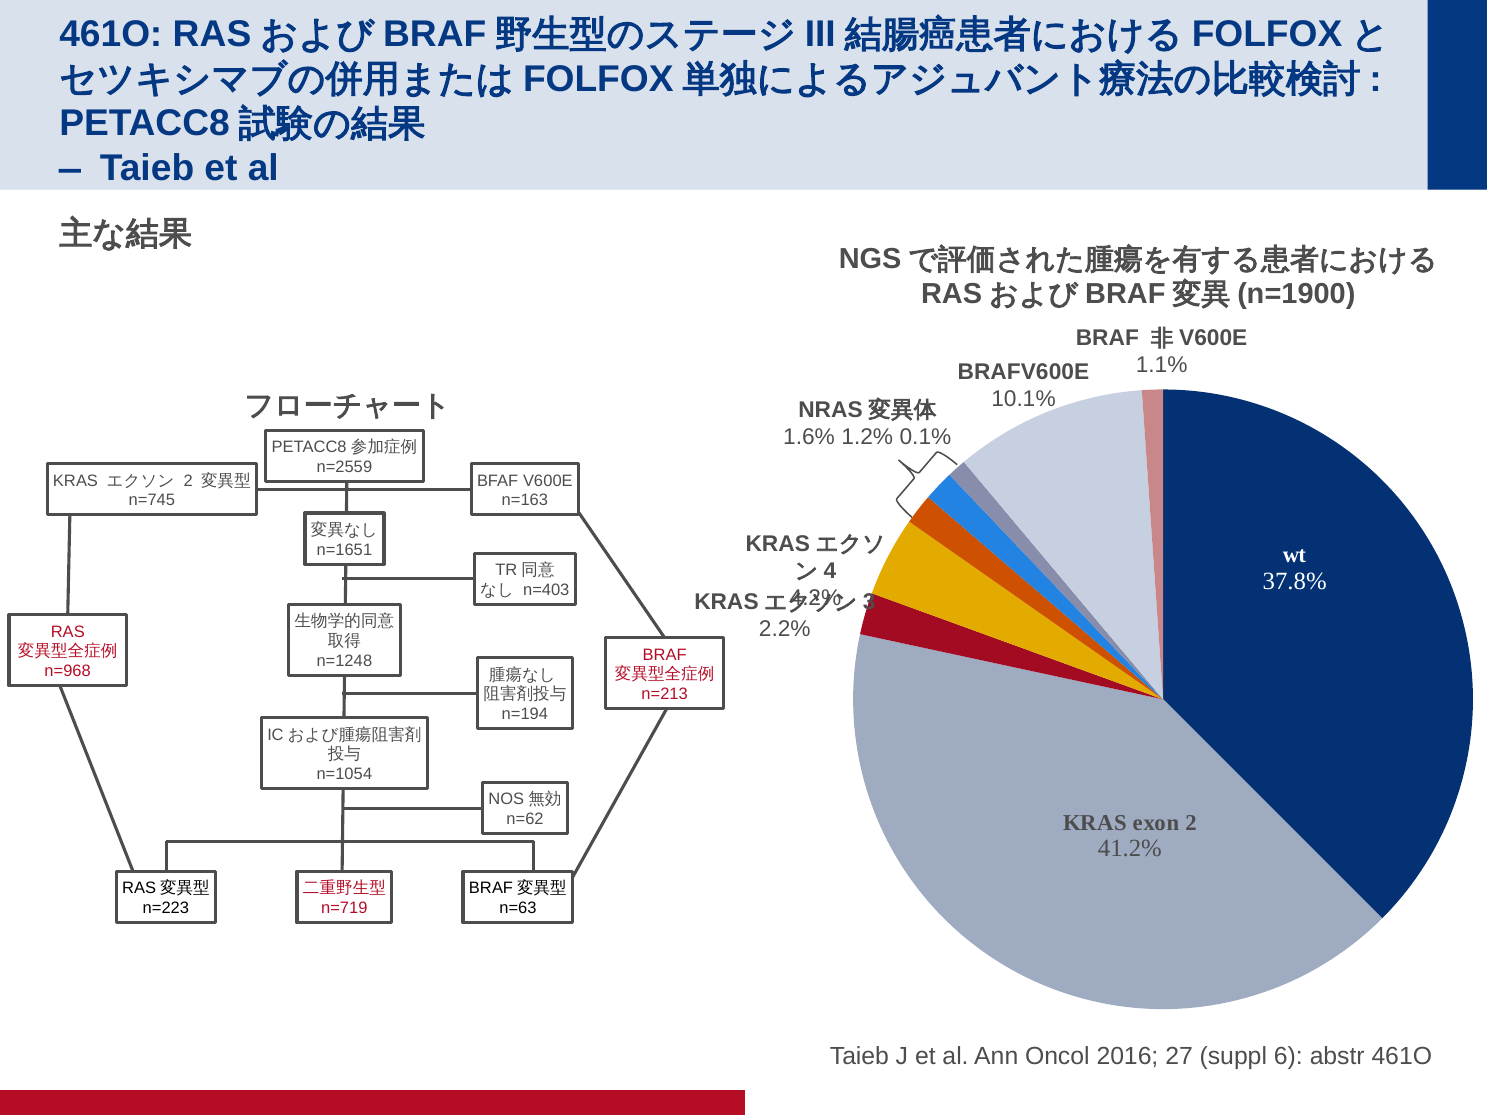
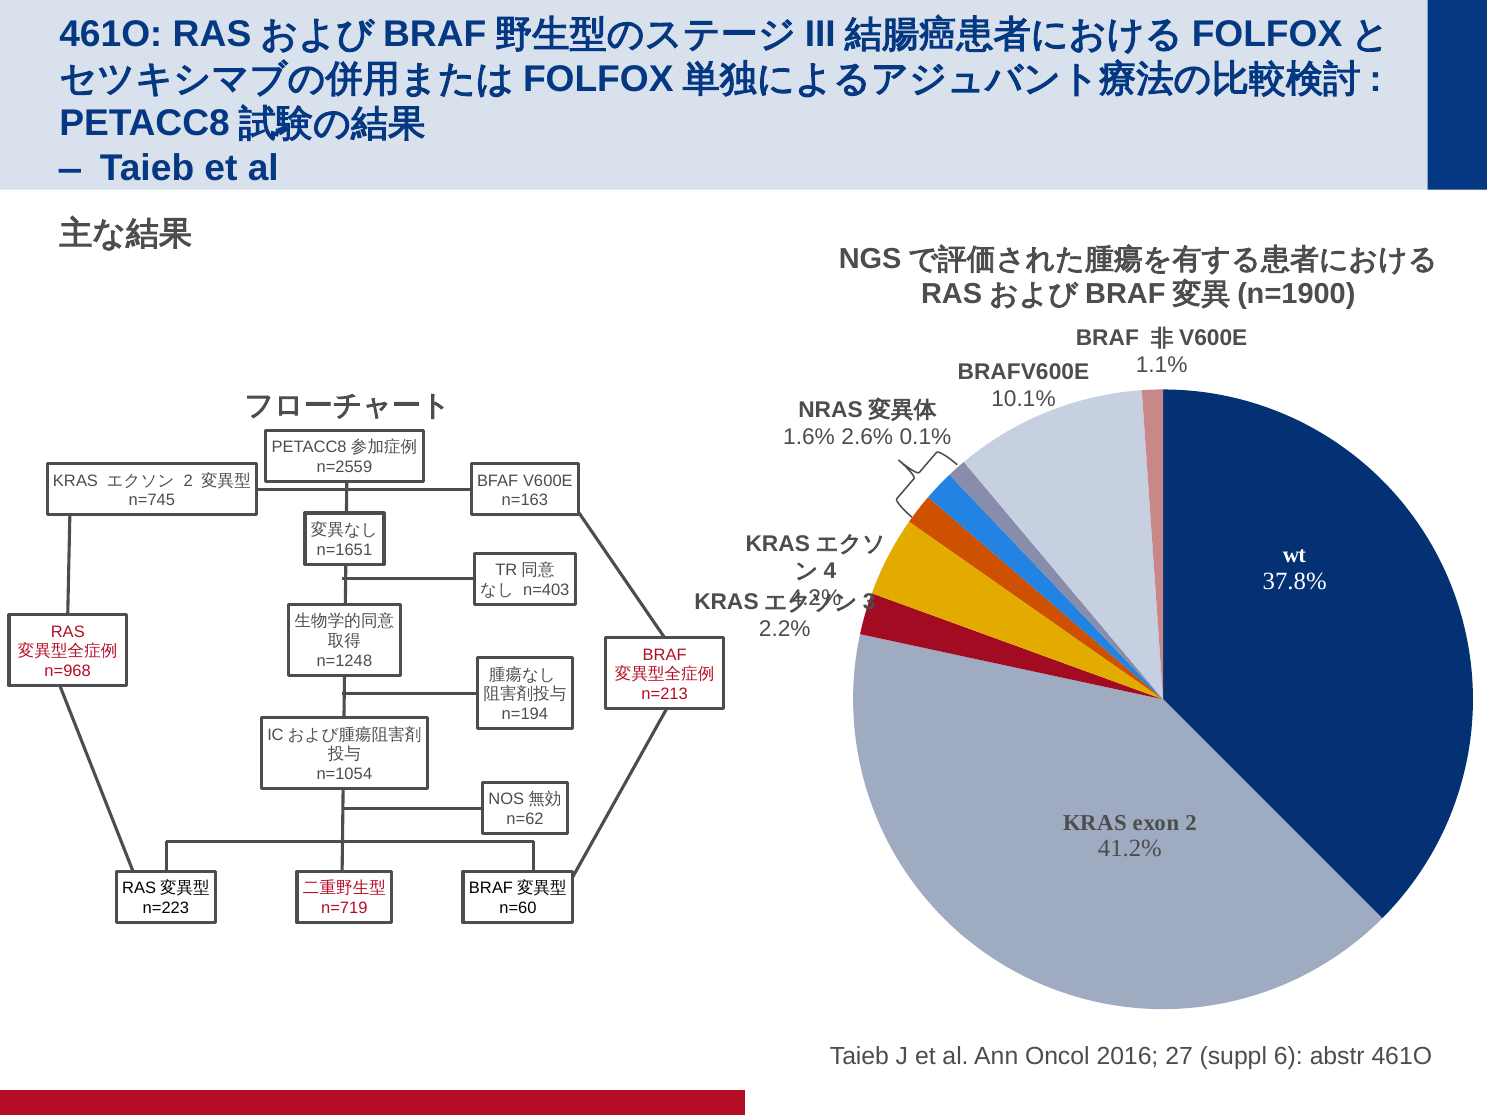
1.2%: 1.2% -> 2.6% (867, 437)
n=63: n=63 -> n=60 (518, 908)
